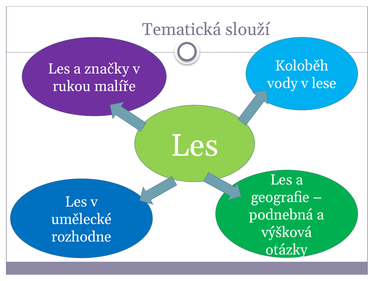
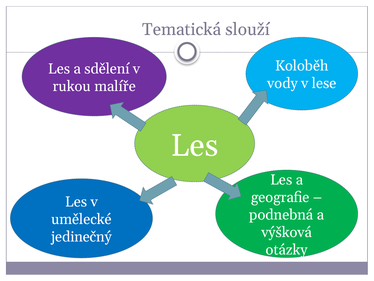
značky: značky -> sdělení (107, 69)
rozhodne: rozhodne -> jedinečný (81, 236)
